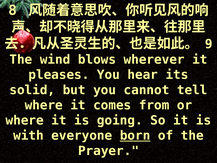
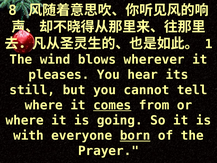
9: 9 -> 1 (209, 44)
solid: solid -> still (32, 90)
comes underline: none -> present (112, 105)
